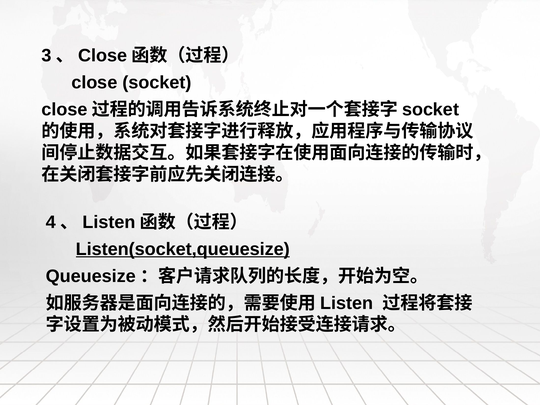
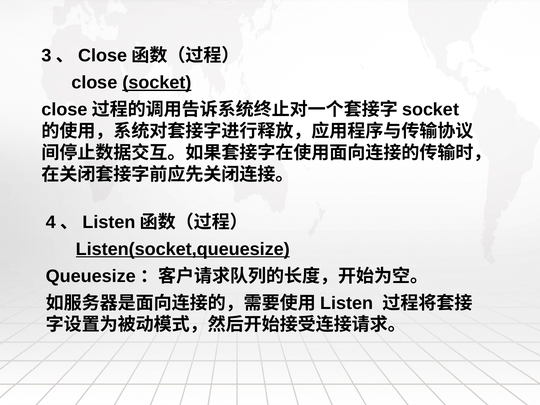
socket underline: none -> present (157, 83)
